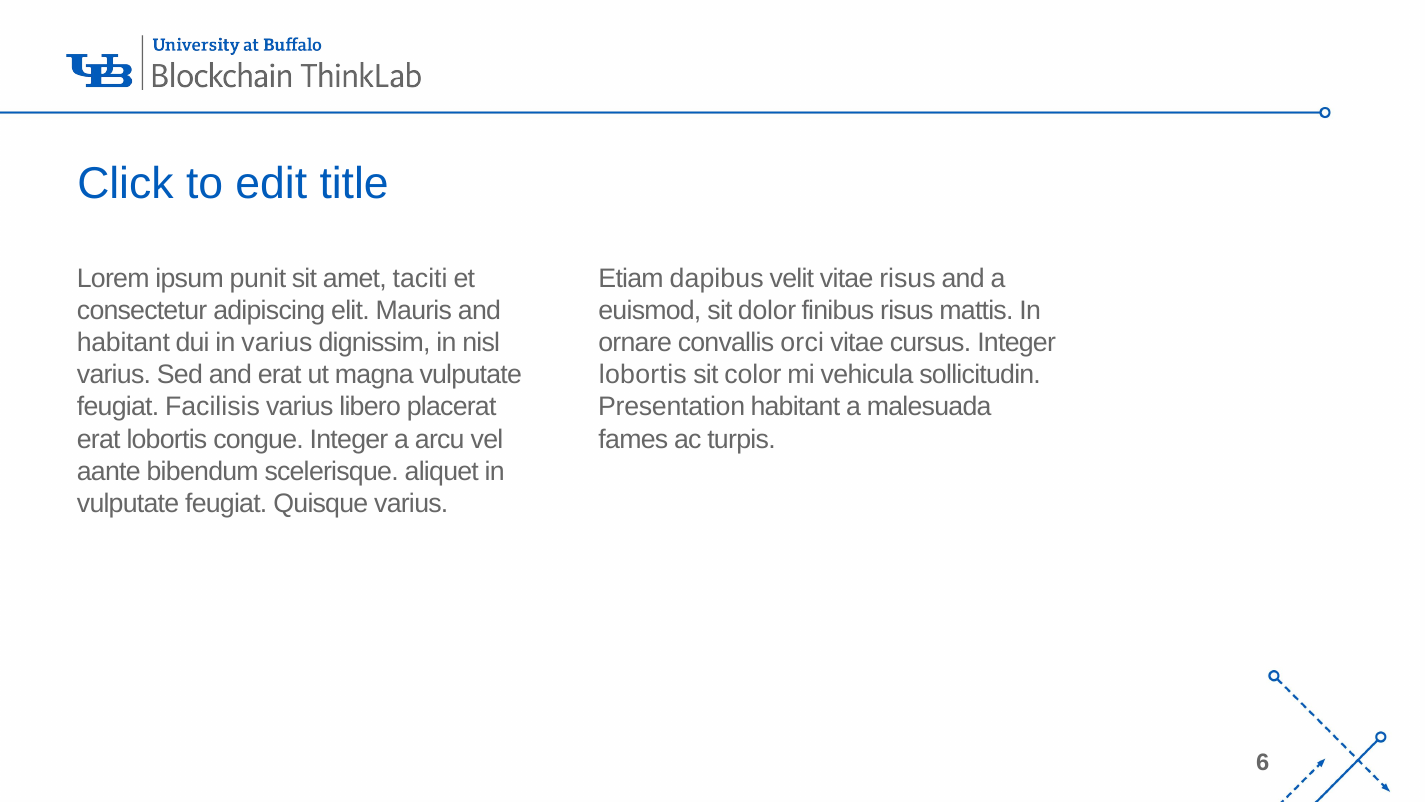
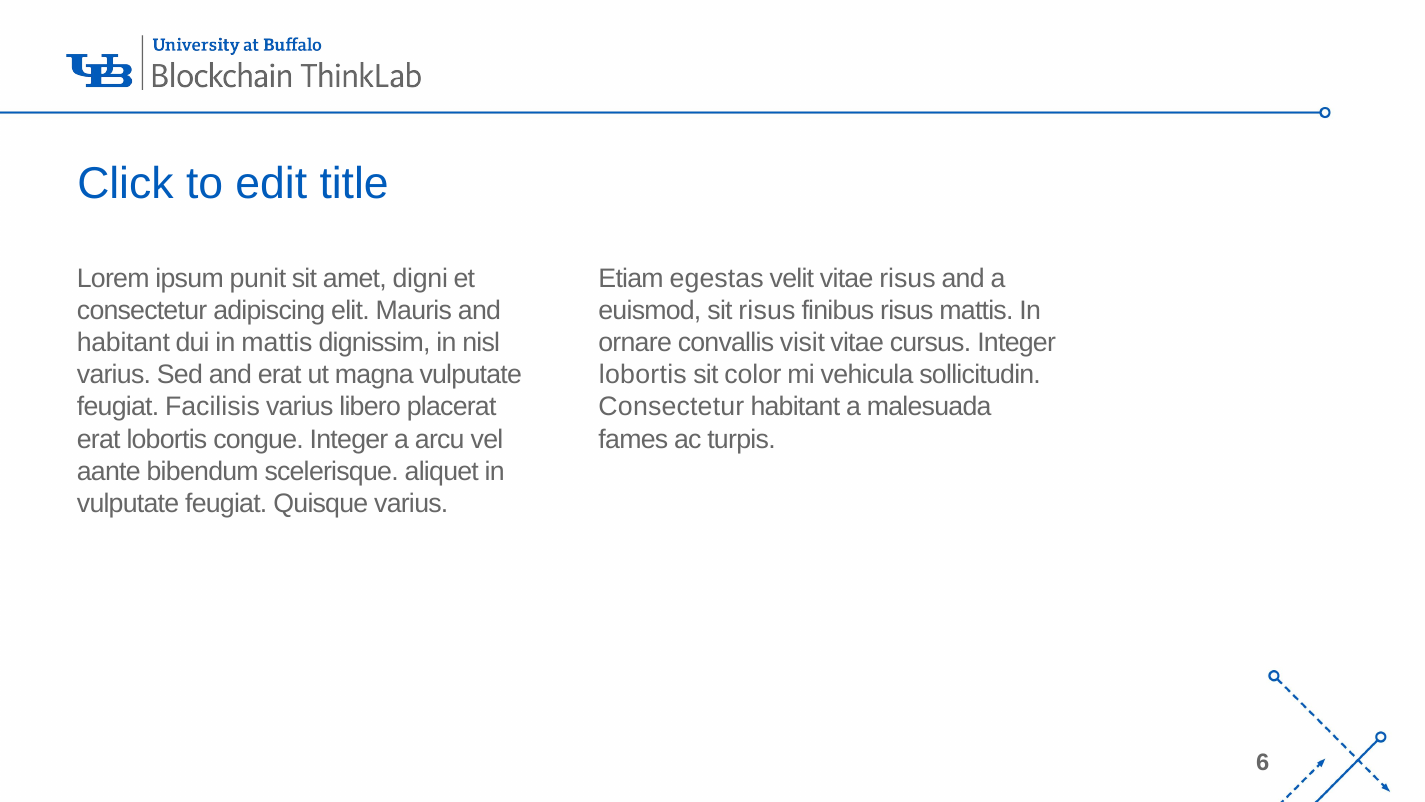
taciti: taciti -> digni (420, 279)
dapibus: dapibus -> egestas (717, 279)
sit dolor: dolor -> risus (767, 311)
in varius: varius -> mattis (277, 343)
orci: orci -> visit (802, 343)
Presentation: Presentation -> Consectetur (671, 407)
